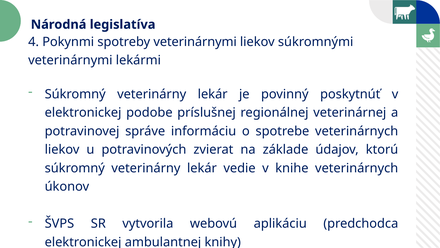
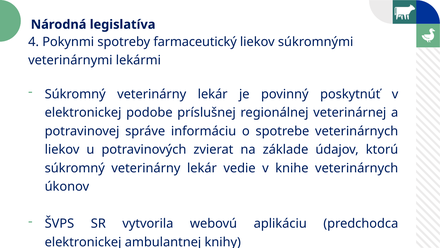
spotreby veterinárnymi: veterinárnymi -> farmaceutický (195, 42)
